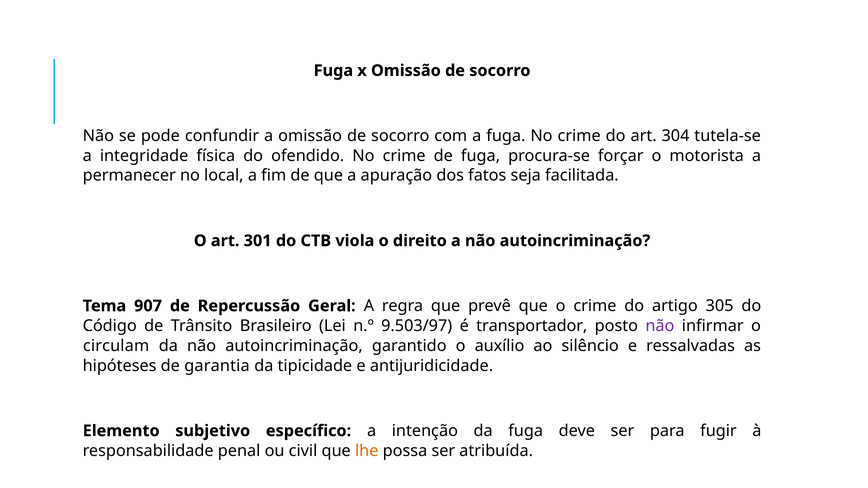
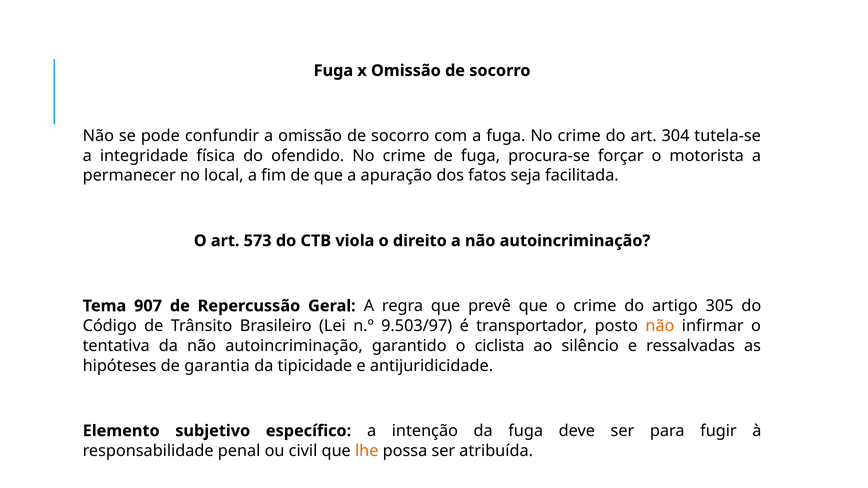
301: 301 -> 573 (258, 241)
não colour: purple -> orange (660, 326)
circulam: circulam -> tentativa (116, 346)
auxílio: auxílio -> ciclista (500, 346)
